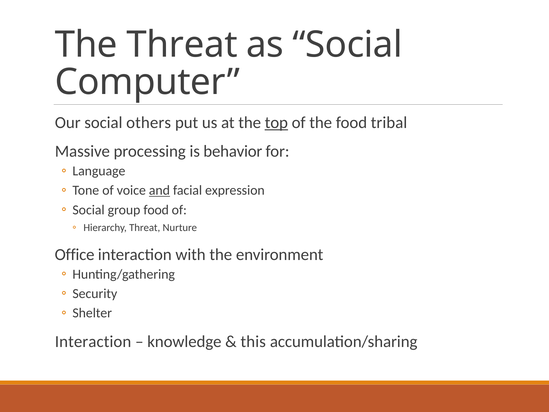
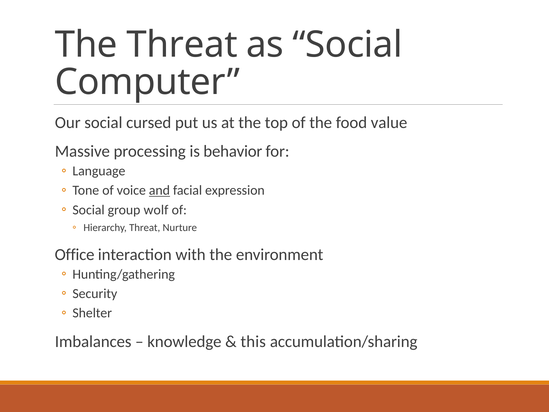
others: others -> cursed (149, 123)
top underline: present -> none (276, 123)
tribal: tribal -> value (389, 123)
group food: food -> wolf (156, 210)
Interaction: Interaction -> Imbalances (93, 341)
